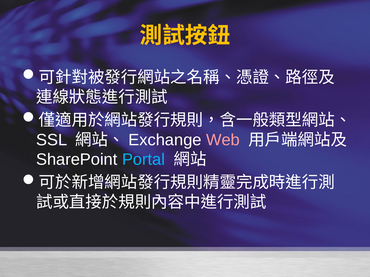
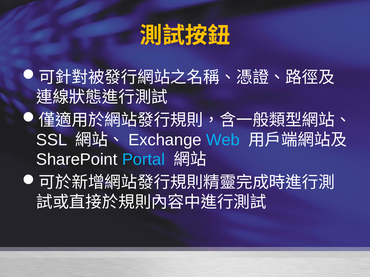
Web colour: pink -> light blue (223, 140)
